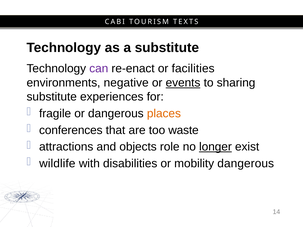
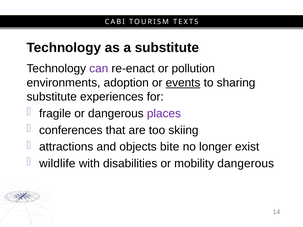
facilities: facilities -> pollution (193, 69)
negative: negative -> adoption (126, 83)
places colour: orange -> purple (164, 114)
waste: waste -> skiing (183, 130)
role: role -> bite (170, 147)
longer underline: present -> none (215, 147)
